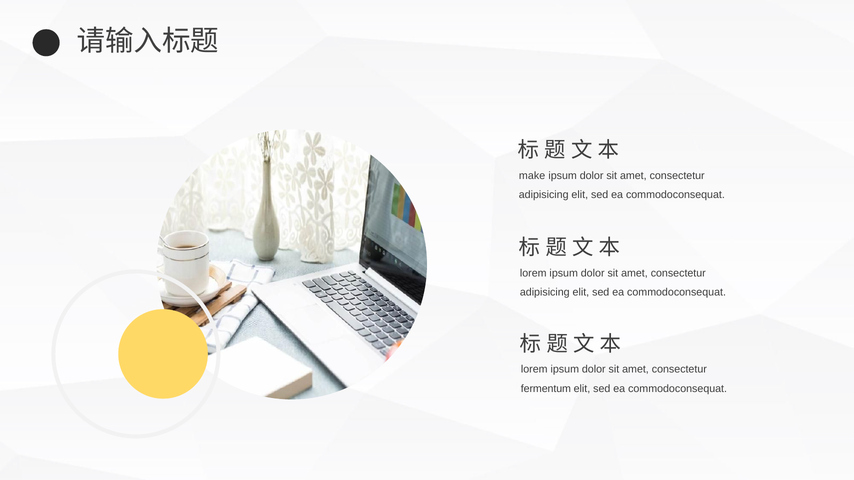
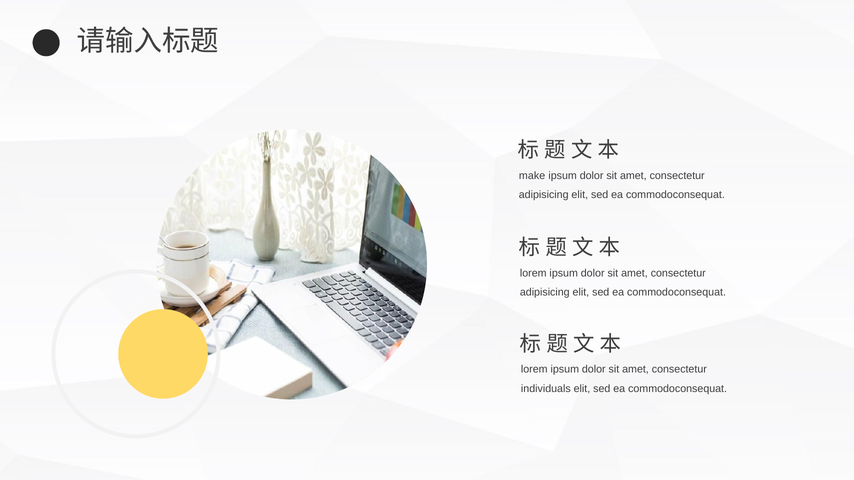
fermentum: fermentum -> individuals (546, 389)
